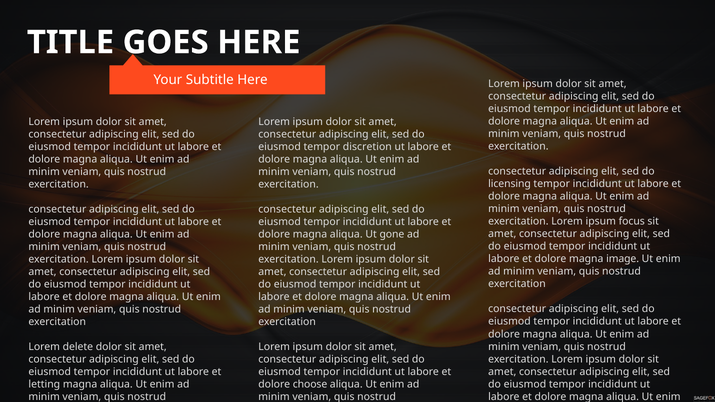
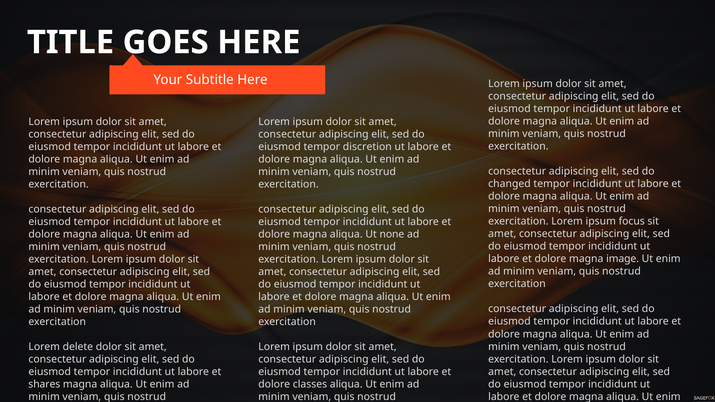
licensing: licensing -> changed (509, 184)
gone: gone -> none (392, 234)
letting: letting -> shares (44, 385)
choose: choose -> classes (310, 385)
